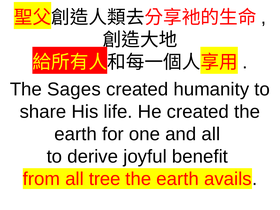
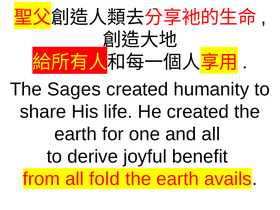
tree: tree -> fold (104, 179)
